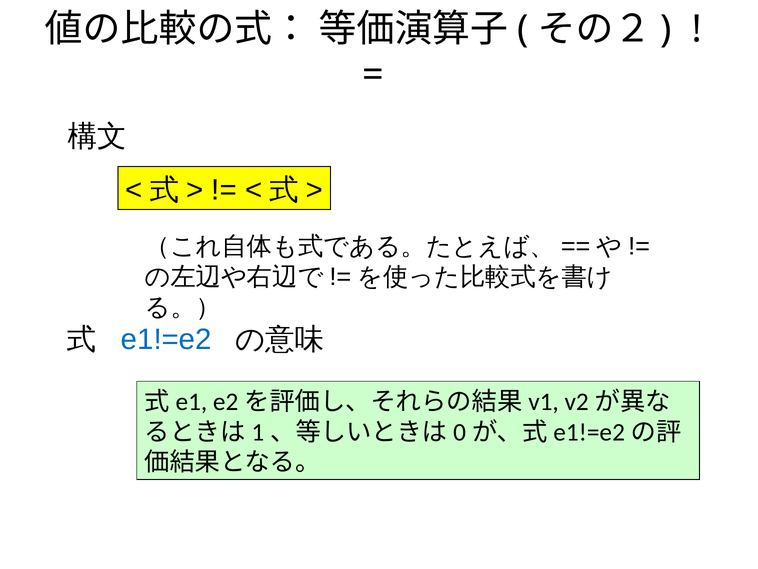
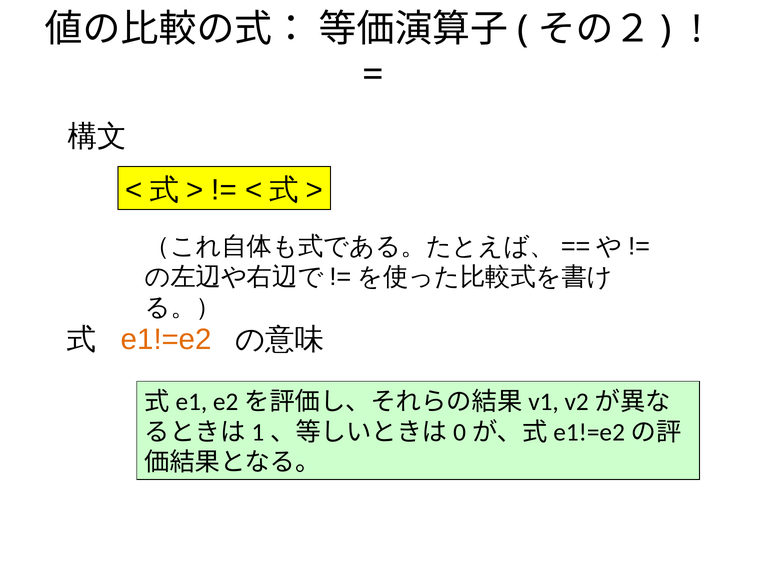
e1!=e2 colour: blue -> orange (166, 339)
